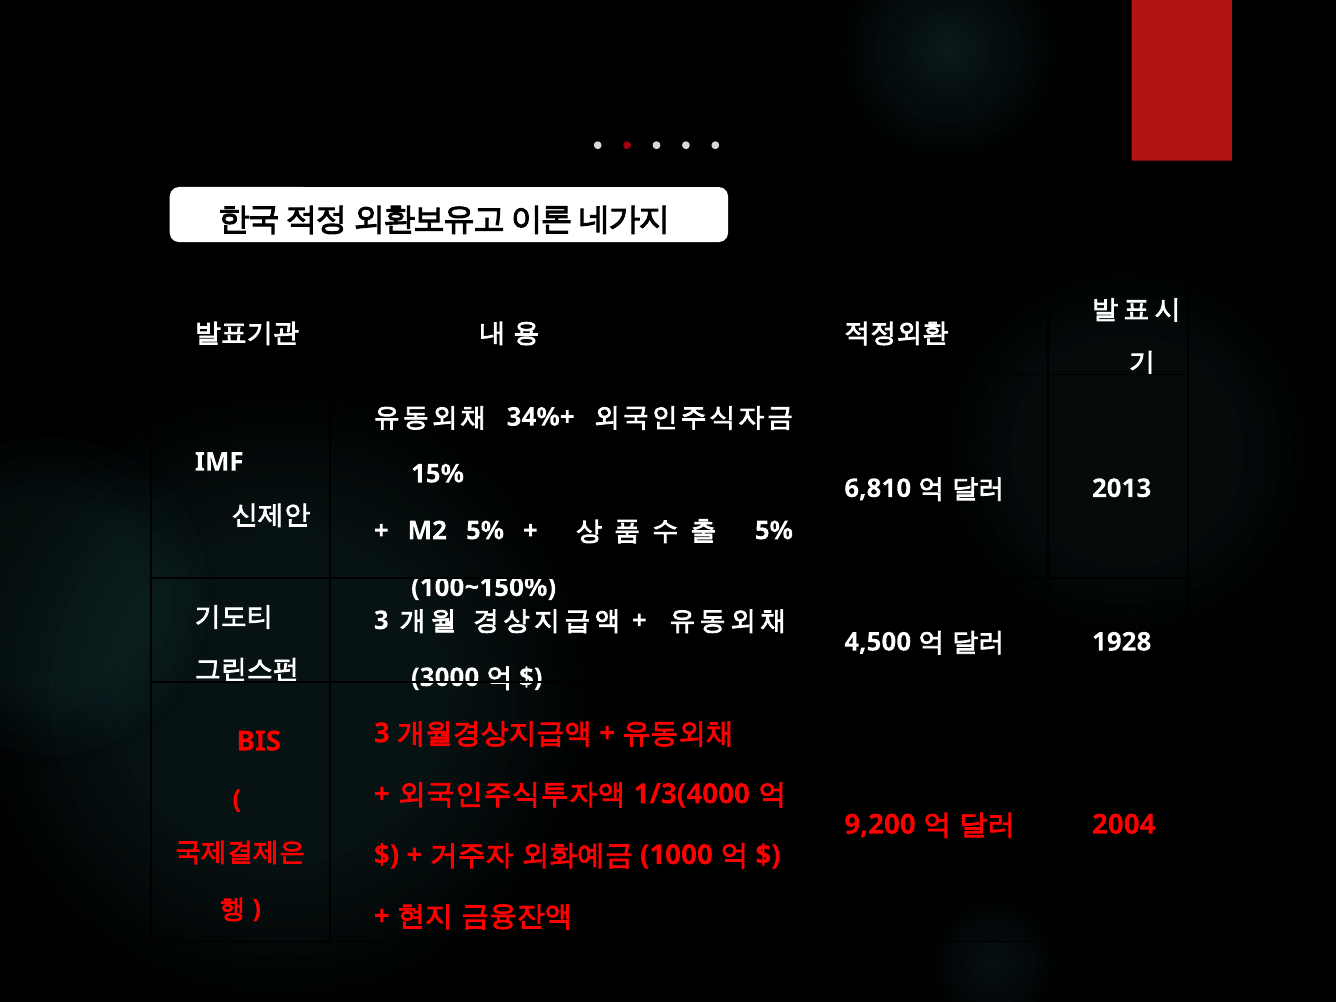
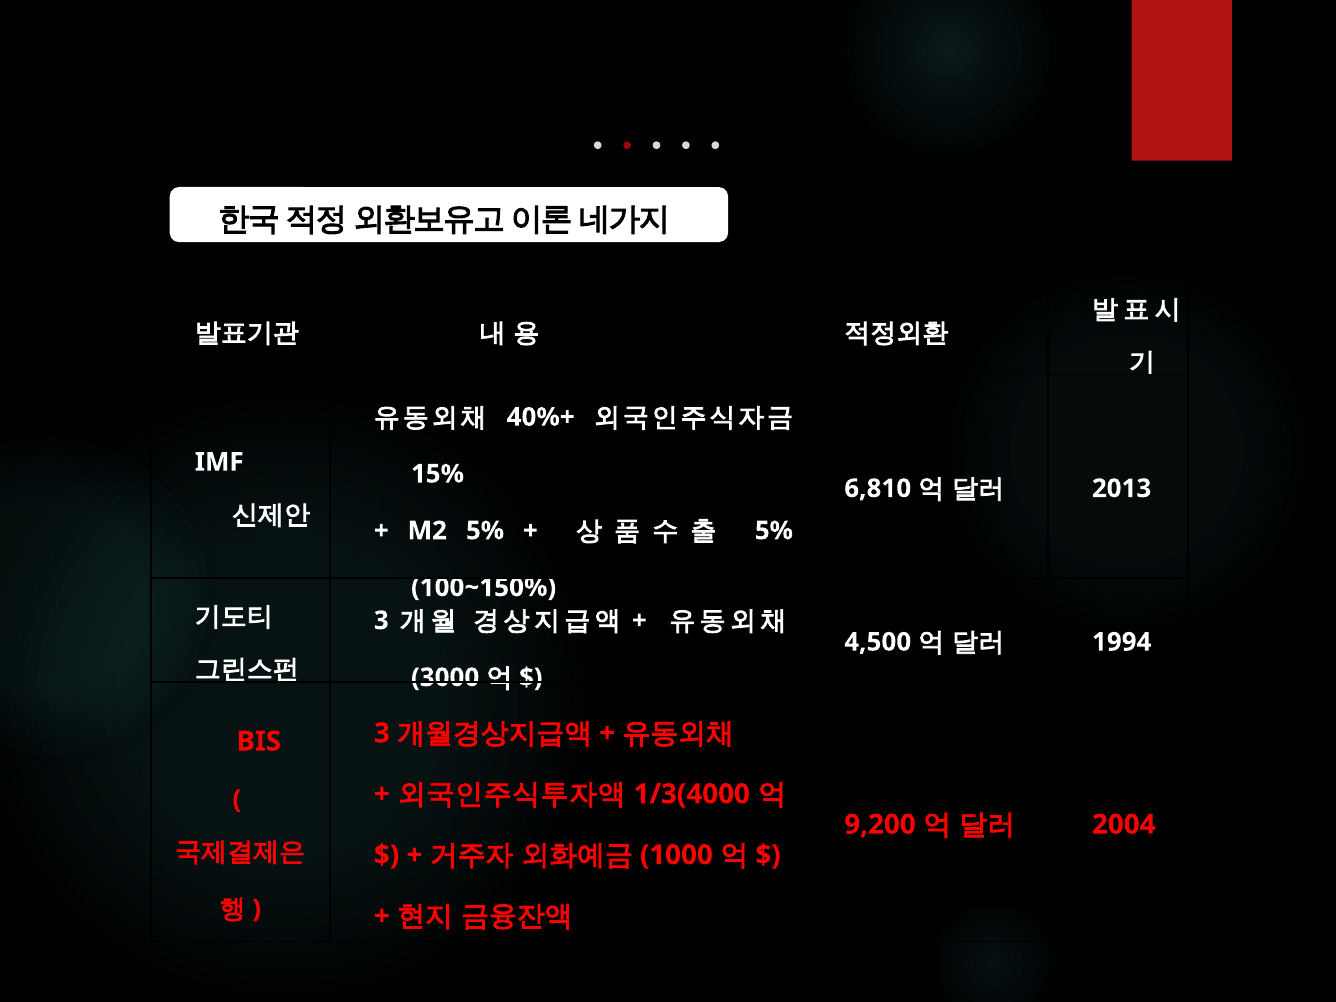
34%+: 34%+ -> 40%+ (541, 417)
1928: 1928 -> 1994 (1122, 642)
